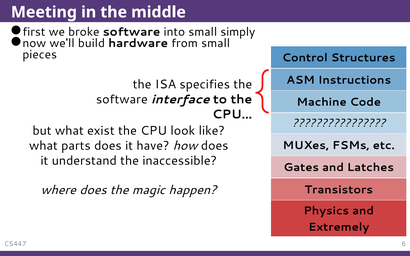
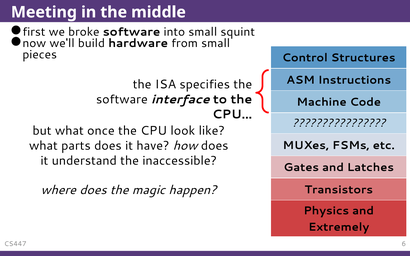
simply: simply -> squint (238, 32)
exist: exist -> once (101, 131)
